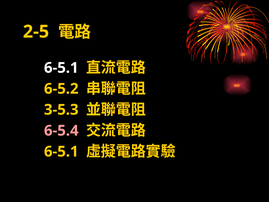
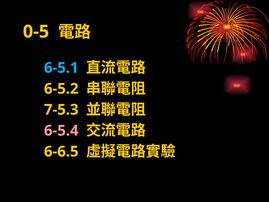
2-5: 2-5 -> 0-5 (36, 32)
6-5.1 colour: white -> light blue (61, 68)
3-5.3: 3-5.3 -> 7-5.3 (61, 110)
6-5.1: 6-5.1 -> 6-6.5 (61, 151)
